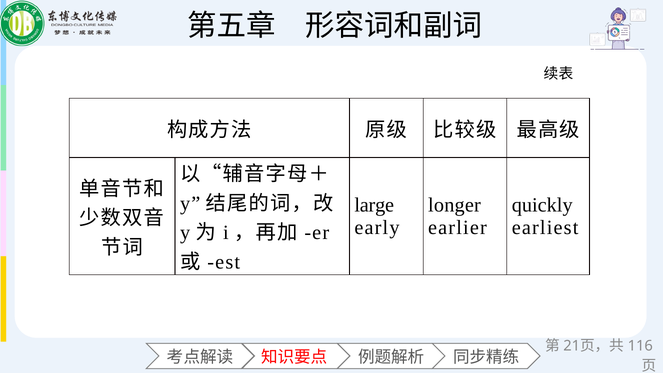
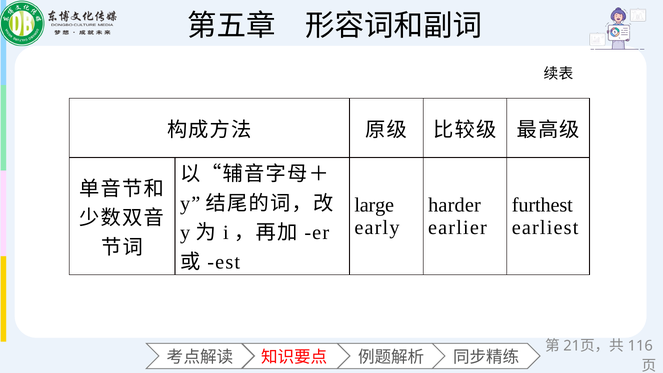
longer: longer -> harder (454, 205)
quickly: quickly -> furthest (542, 205)
